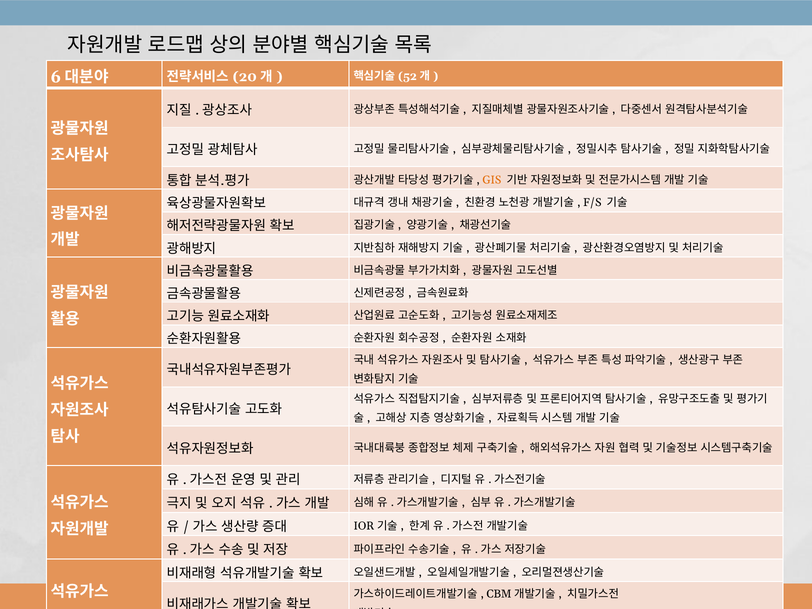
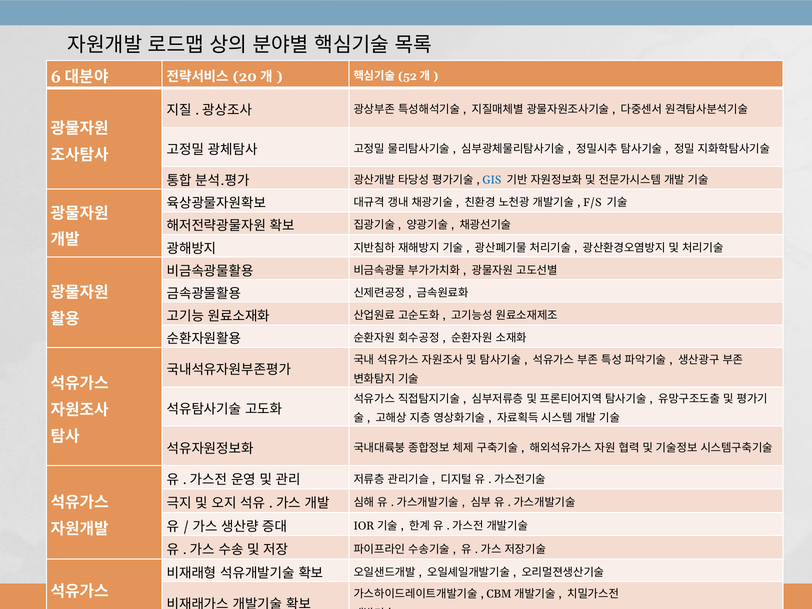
GIS colour: orange -> blue (492, 180)
